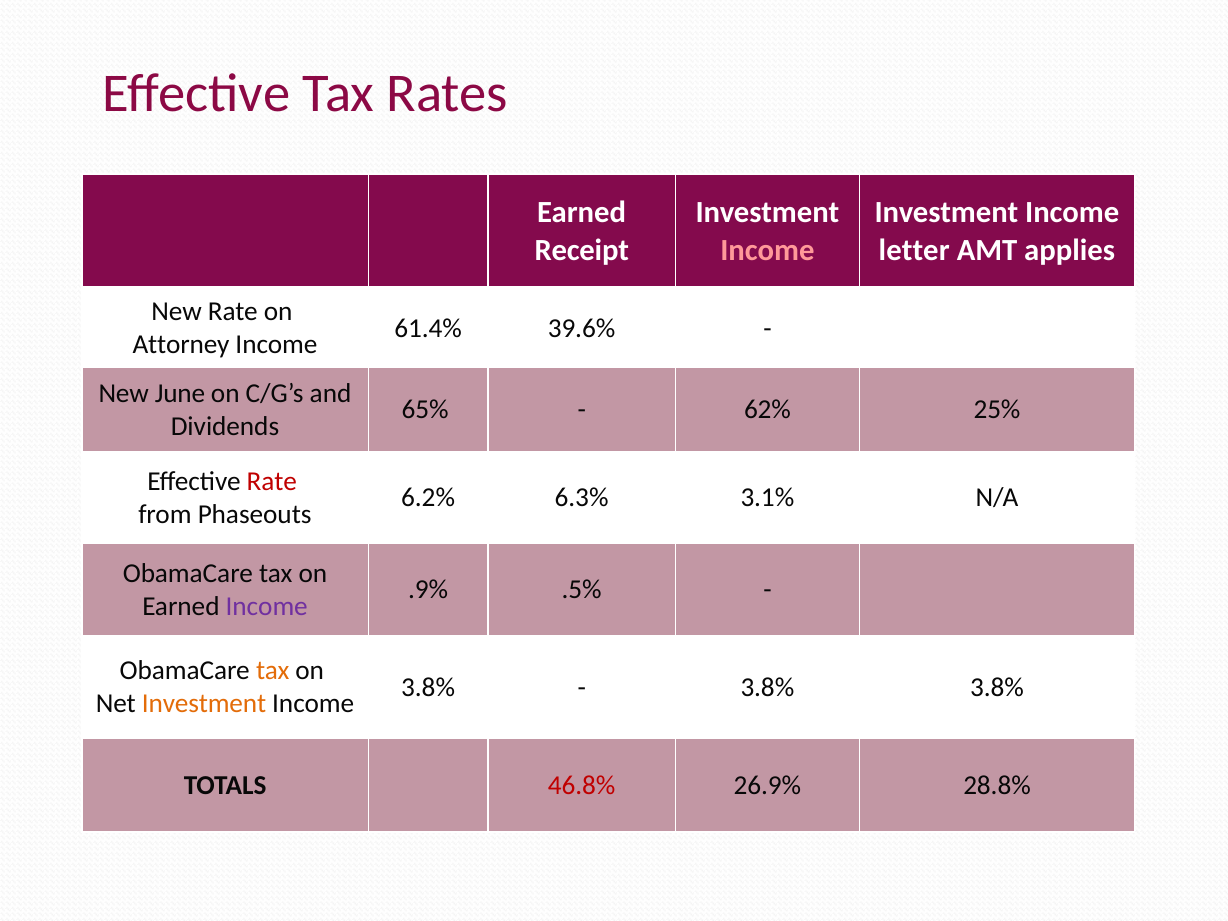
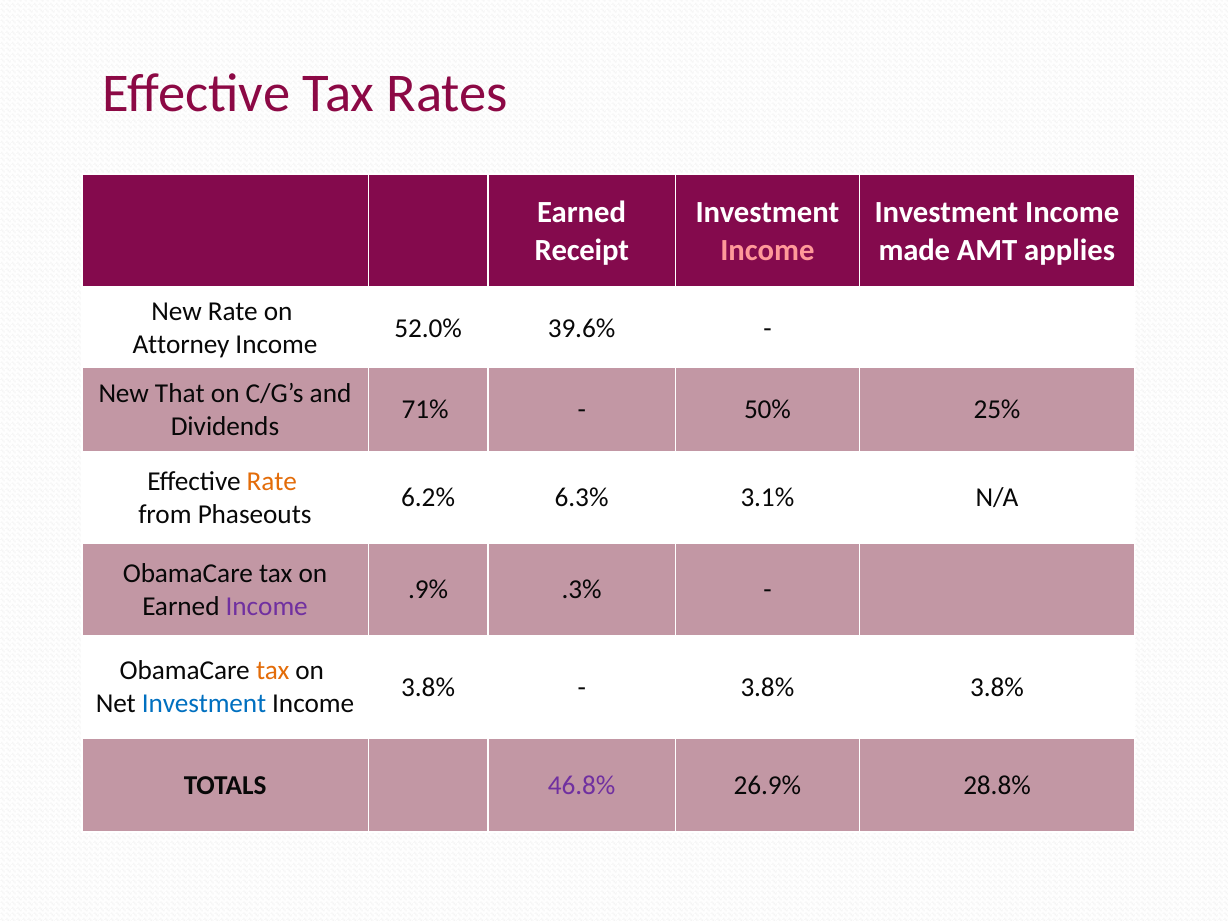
letter: letter -> made (914, 250)
61.4%: 61.4% -> 52.0% (428, 328)
June: June -> That (180, 393)
65%: 65% -> 71% (425, 410)
62%: 62% -> 50% (767, 410)
Rate colour: red -> orange (272, 481)
.5%: .5% -> .3% (582, 590)
Investment colour: orange -> blue (204, 704)
46.8% colour: red -> purple (582, 785)
